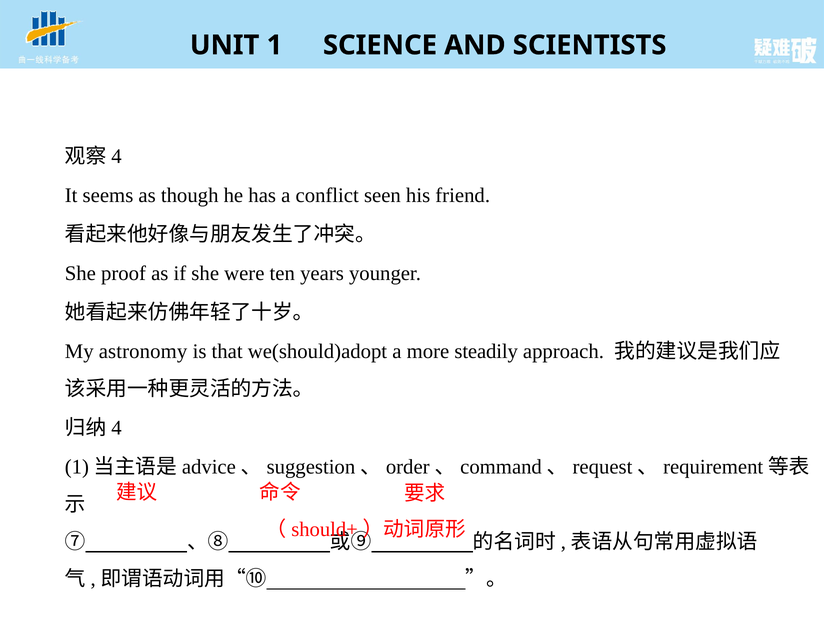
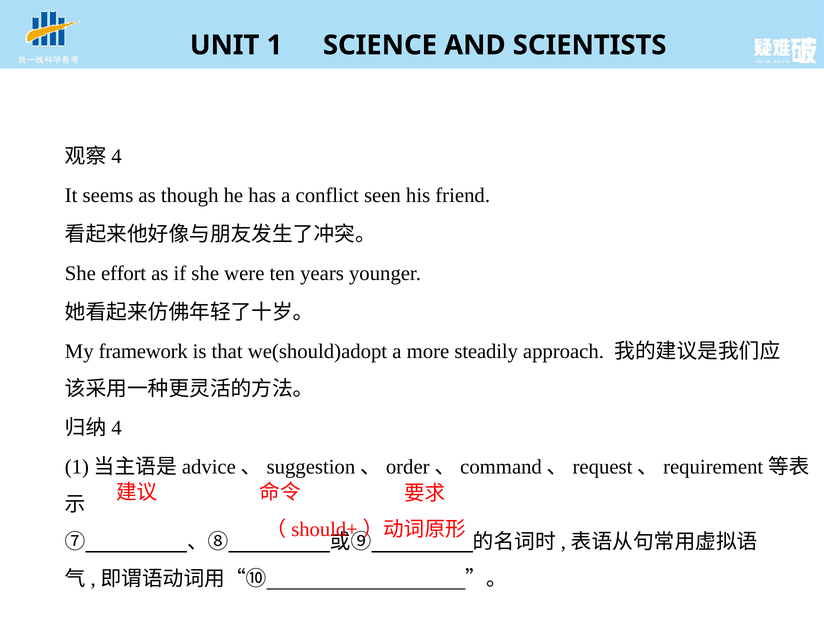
proof: proof -> effort (124, 273)
astronomy: astronomy -> framework (143, 351)
